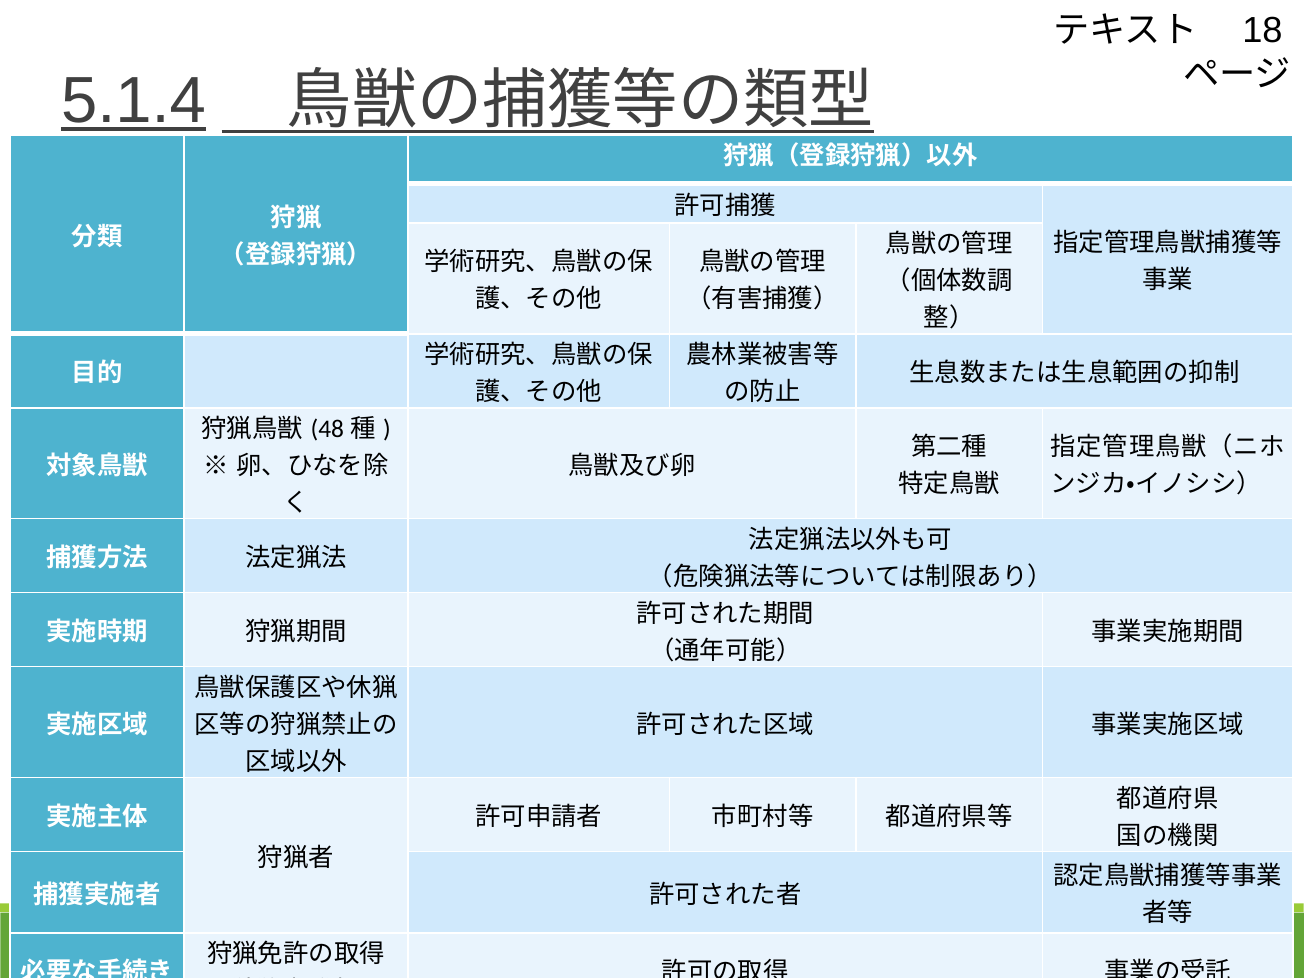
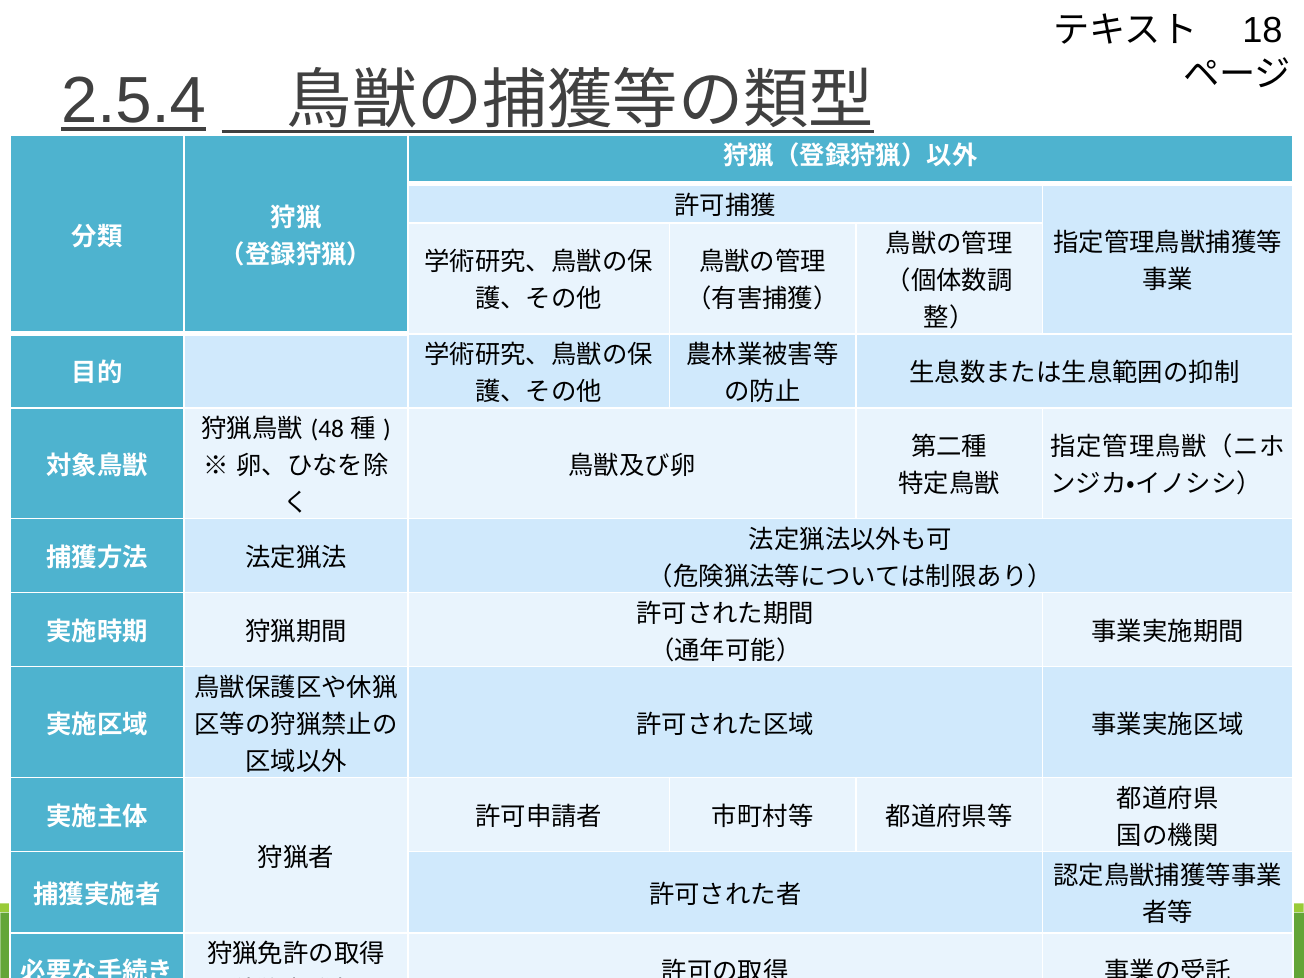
5.1.4: 5.1.4 -> 2.5.4 (133, 101)
